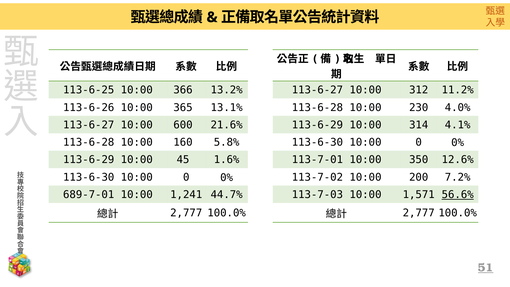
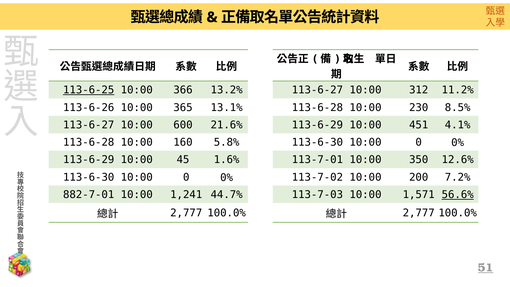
113-6-25 underline: none -> present (89, 90)
4.0%: 4.0% -> 8.5% (458, 107)
314: 314 -> 451 (419, 125)
689-7-01: 689-7-01 -> 882-7-01 (89, 195)
